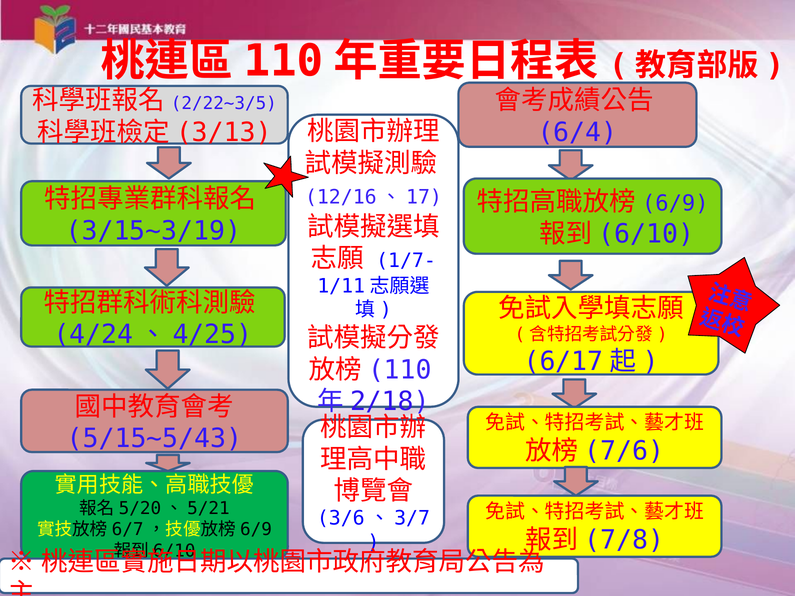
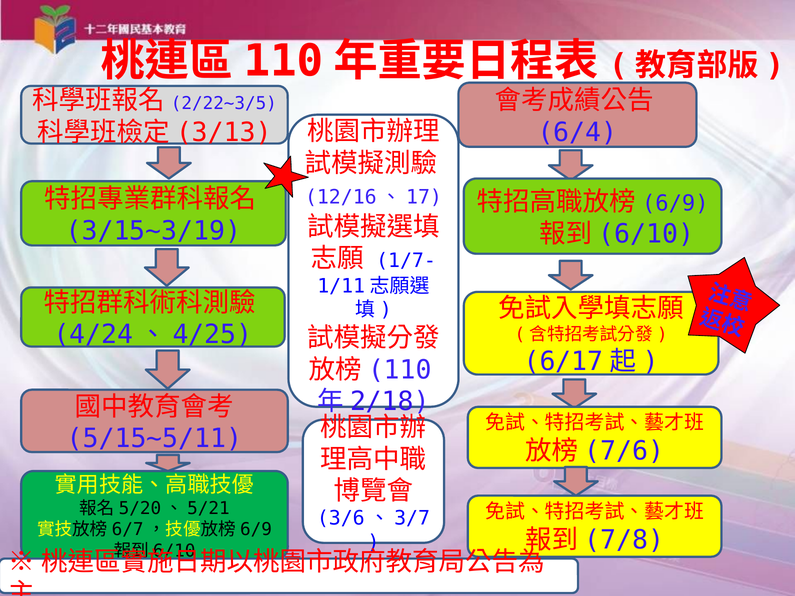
5/15~5/43: 5/15~5/43 -> 5/15~5/11 (154, 439)
